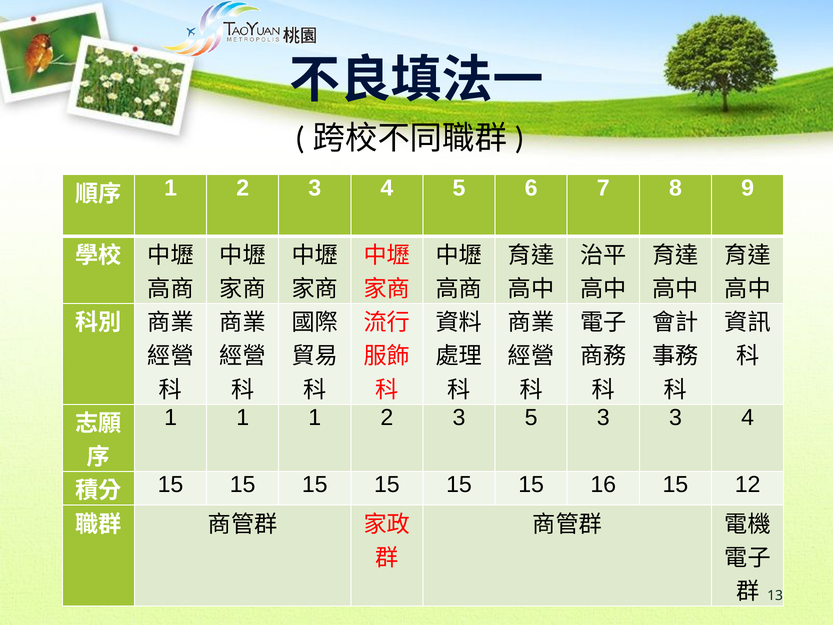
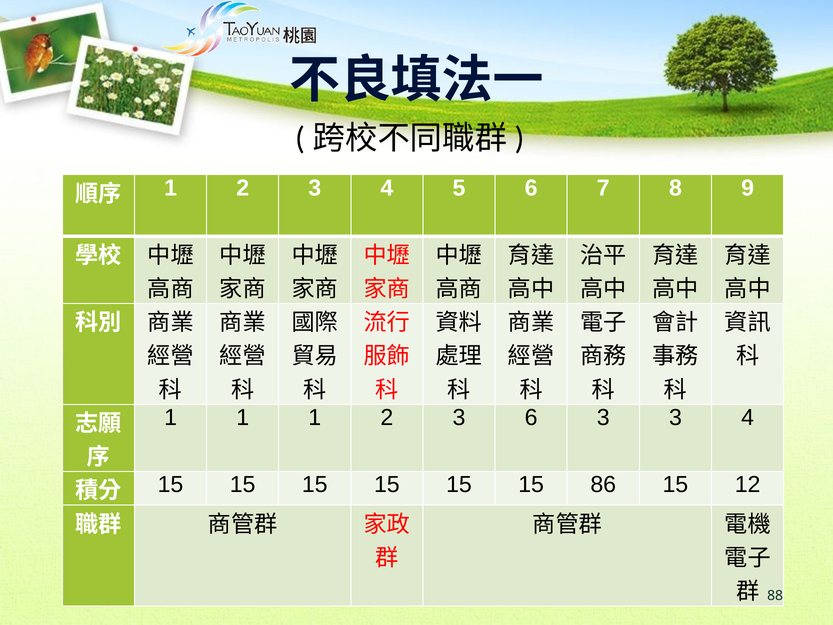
3 5: 5 -> 6 (531, 417)
16: 16 -> 86 (603, 485)
13: 13 -> 88 (775, 596)
